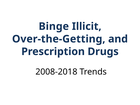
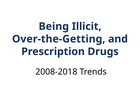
Binge: Binge -> Being (54, 26)
